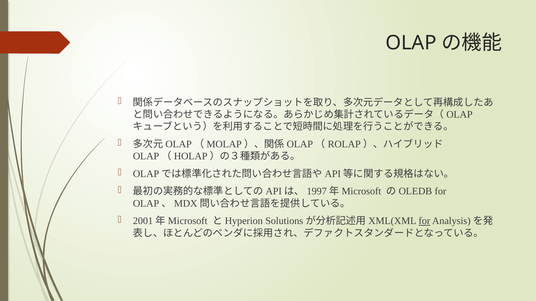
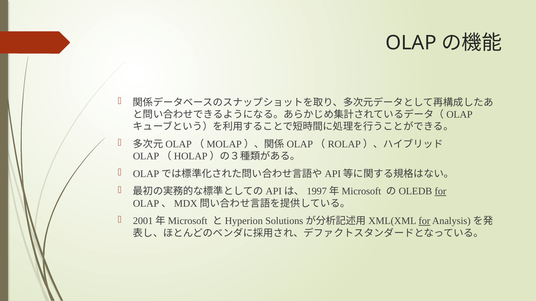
for underline: none -> present (440, 192)
